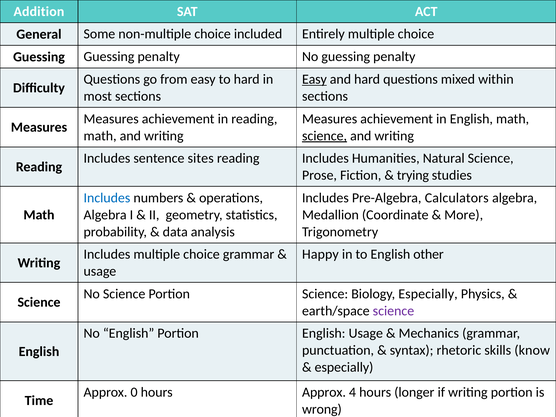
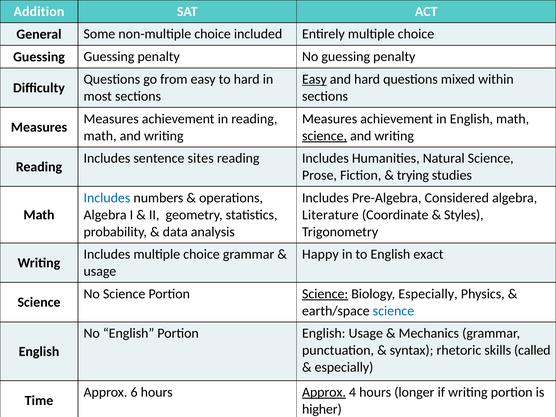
Calculators: Calculators -> Considered (457, 198)
Medallion: Medallion -> Literature (330, 215)
More: More -> Styles (464, 215)
other: other -> exact (428, 254)
Science underline: none -> present (325, 294)
science colour: purple -> blue (393, 311)
know: know -> called (532, 350)
0: 0 -> 6 (134, 392)
Approx underline: none -> present (324, 392)
wrong: wrong -> higher (322, 409)
